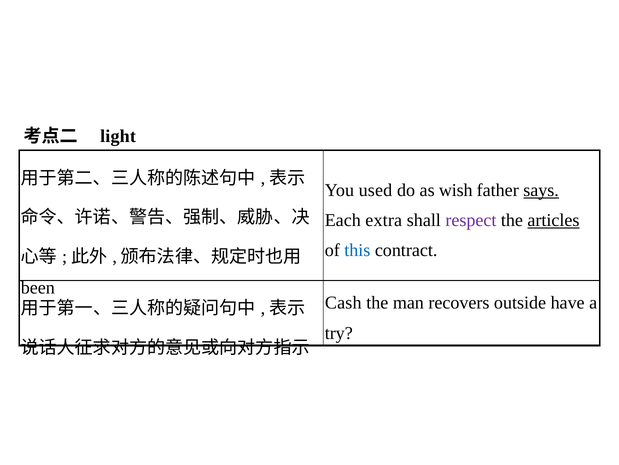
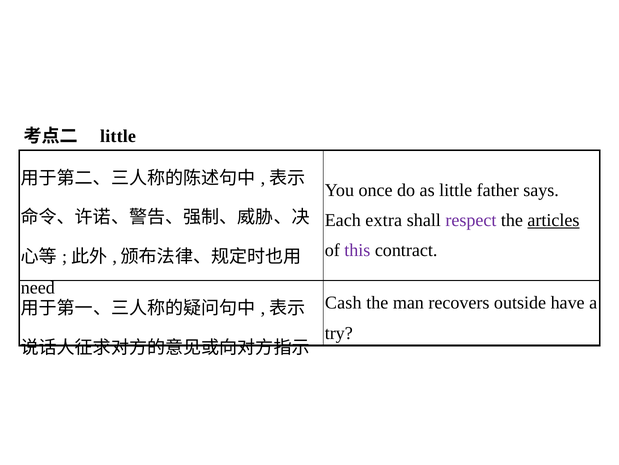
light: light -> little (118, 136)
used: used -> once (376, 190)
as wish: wish -> little (456, 190)
says underline: present -> none (541, 190)
this colour: blue -> purple (357, 250)
been: been -> need (38, 287)
